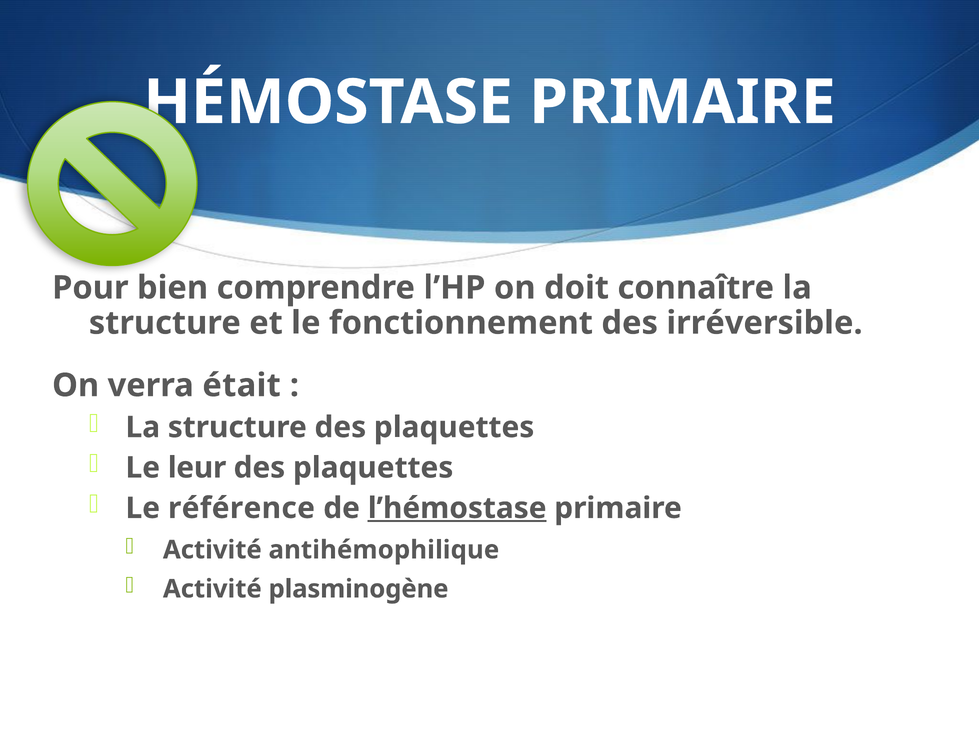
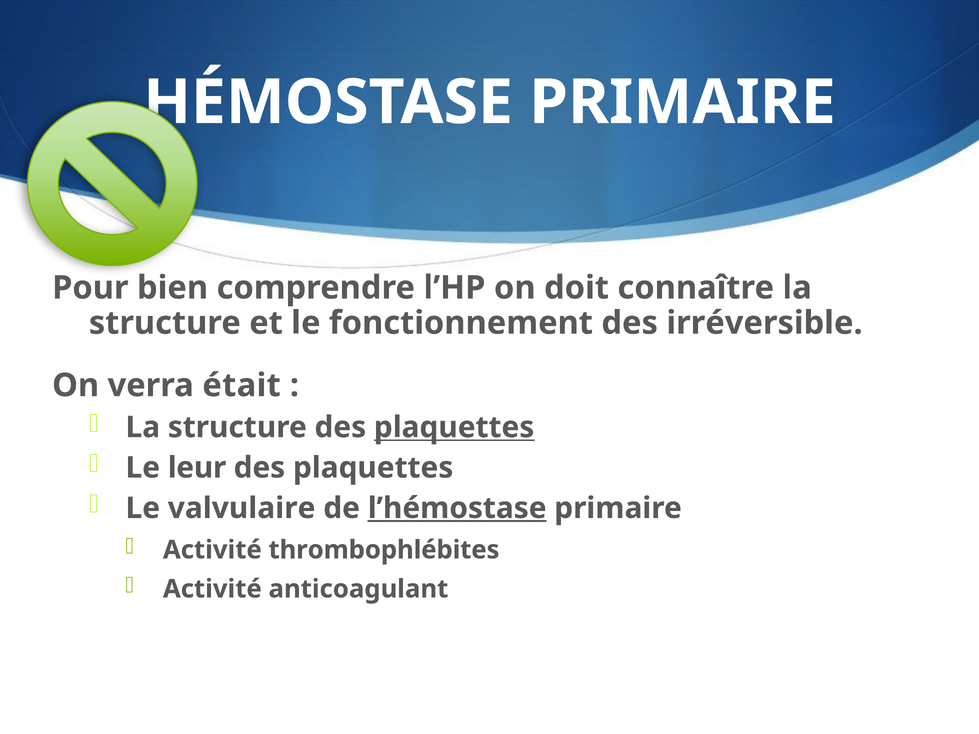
plaquettes underline: none -> present (454, 427)
référence: référence -> valvulaire (242, 508)
antihémophilique: antihémophilique -> thrombophlébites (384, 550)
plasminogène: plasminogène -> anticoagulant (358, 589)
